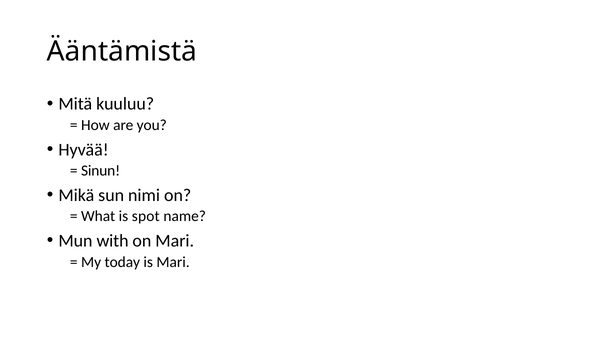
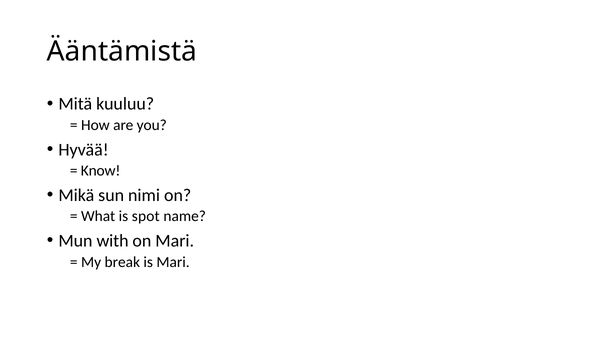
Sinun: Sinun -> Know (101, 171)
today: today -> break (122, 262)
